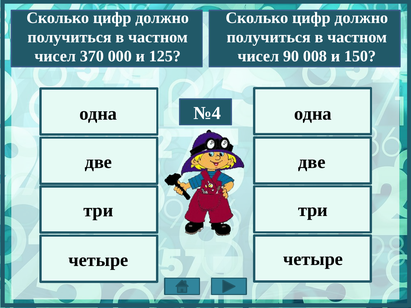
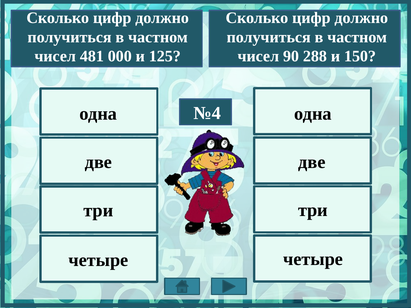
370: 370 -> 481 (92, 56)
008: 008 -> 288 (315, 56)
